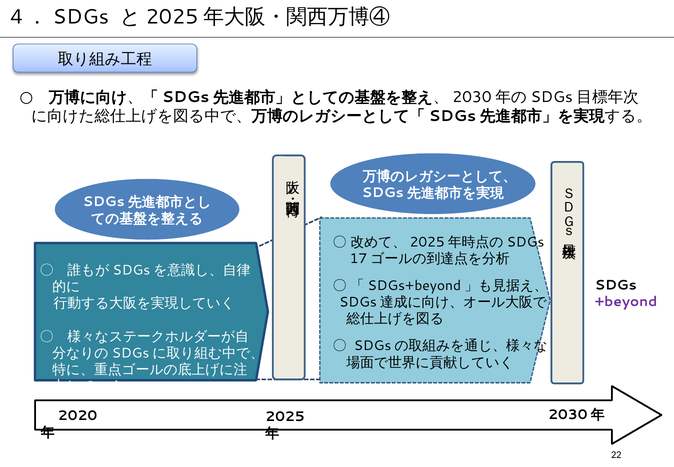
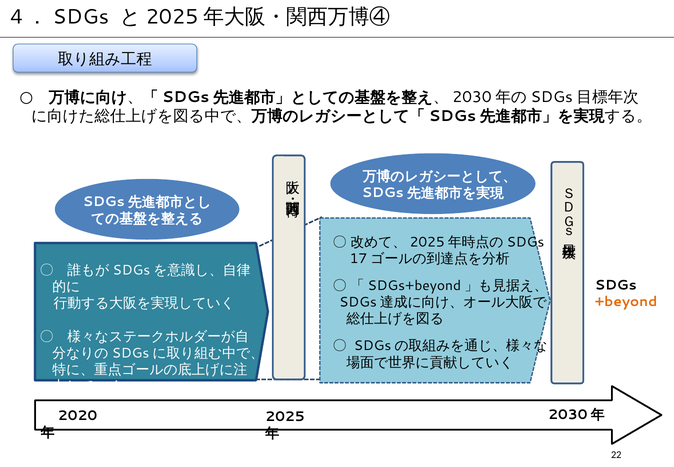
+beyond colour: purple -> orange (626, 301)
